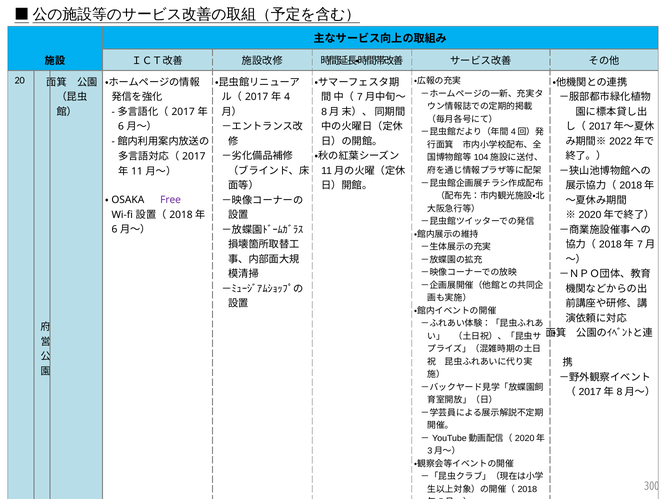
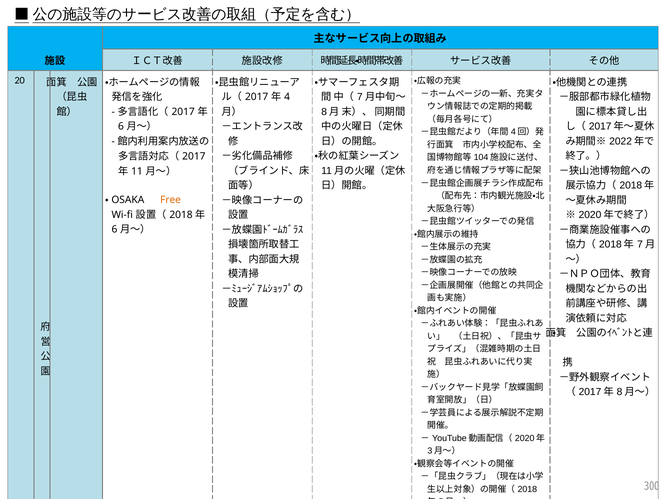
Free colour: purple -> orange (171, 200)
